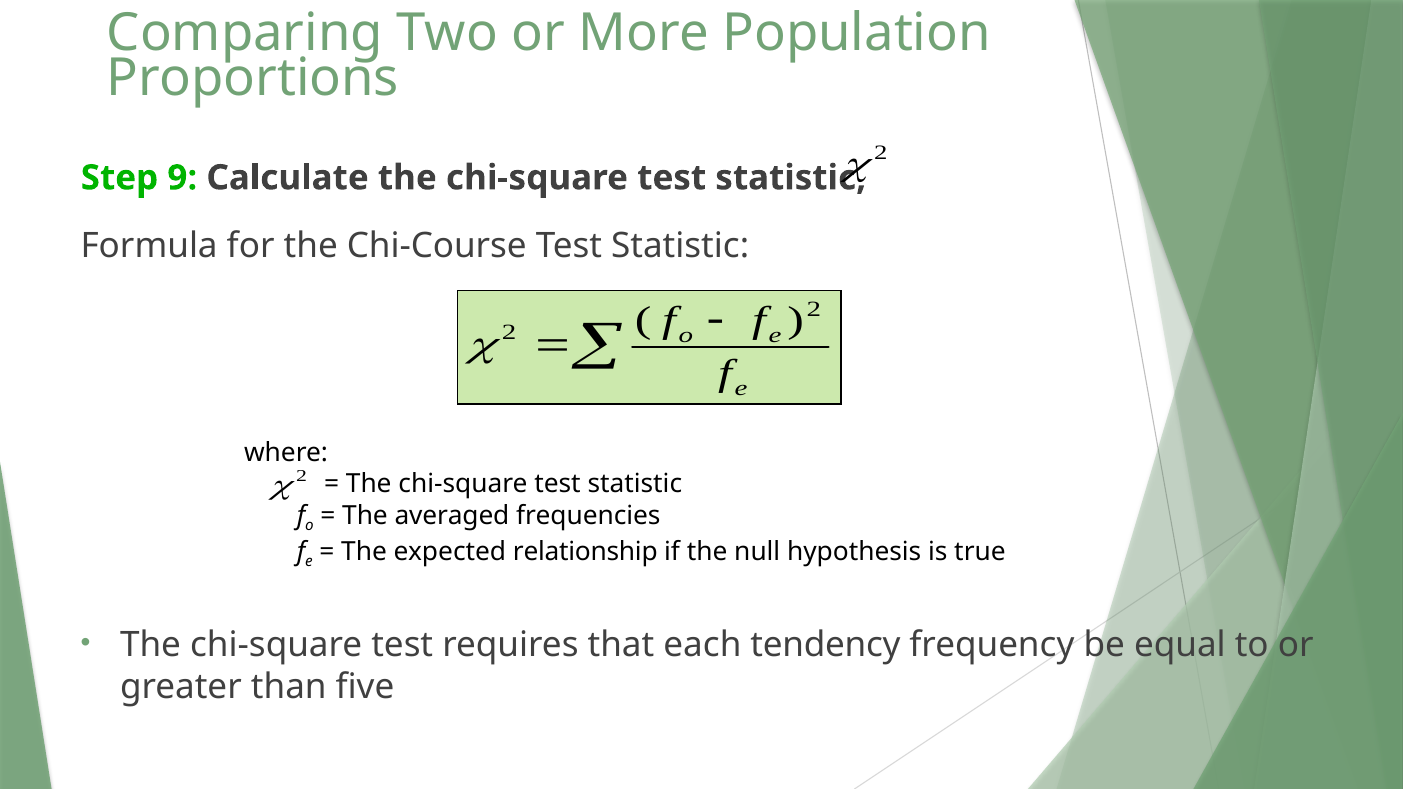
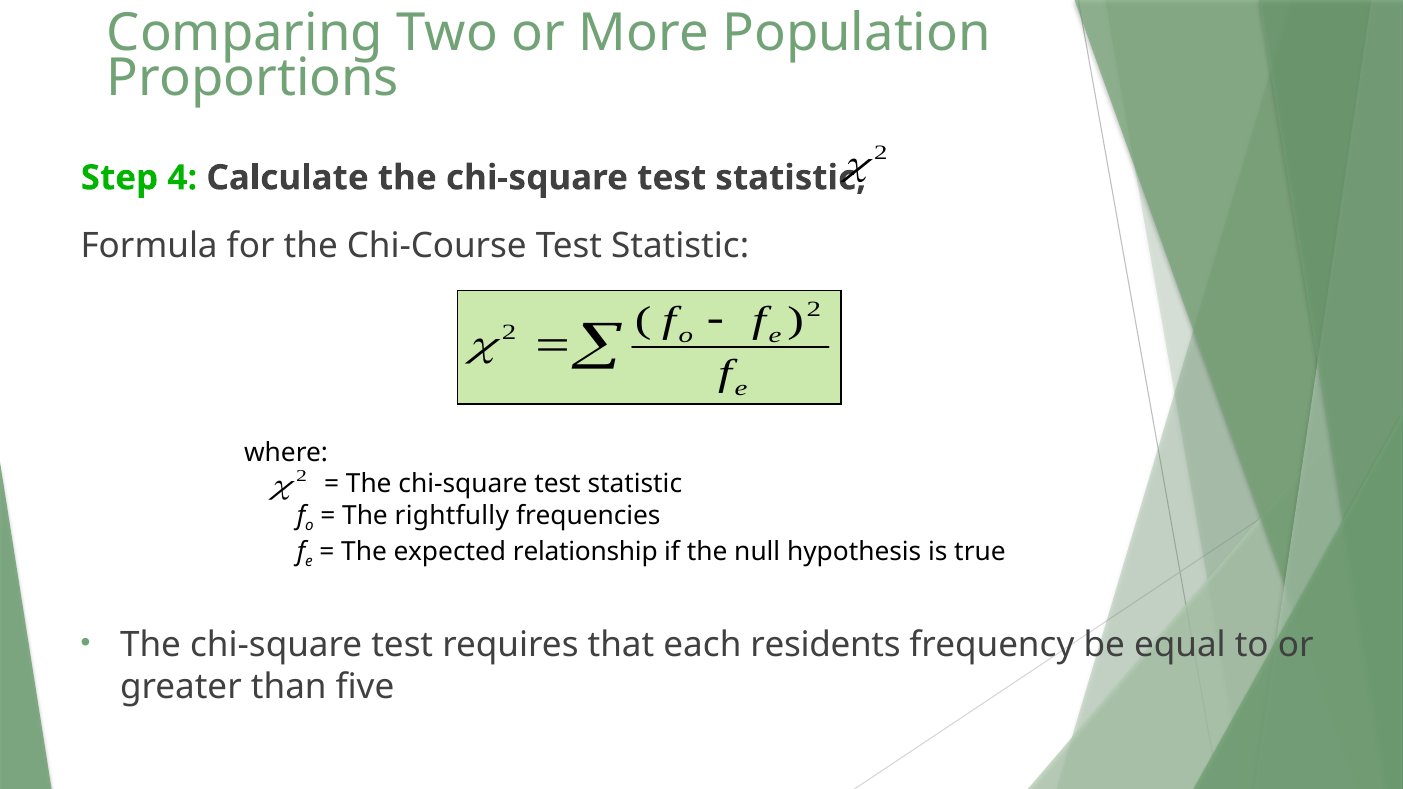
9: 9 -> 4 (182, 178)
averaged: averaged -> rightfully (452, 516)
tendency: tendency -> residents (826, 645)
